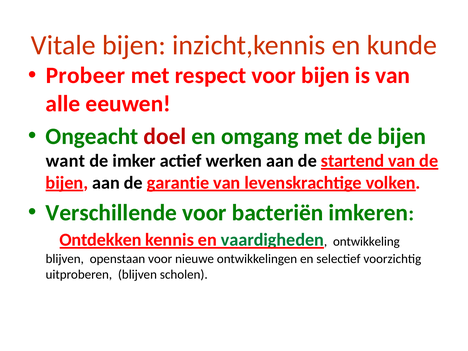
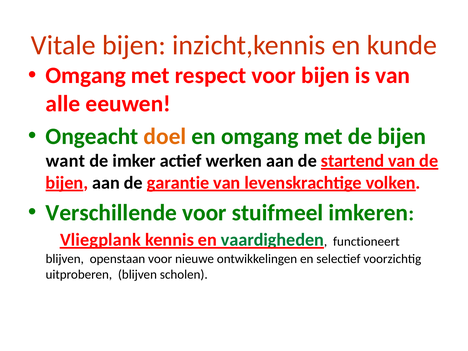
Probeer: Probeer -> Omgang (86, 76)
doel colour: red -> orange (165, 136)
bacteriën: bacteriën -> stuifmeel (278, 213)
Ontdekken: Ontdekken -> Vliegplank (100, 240)
ontwikkeling: ontwikkeling -> functioneert (366, 242)
